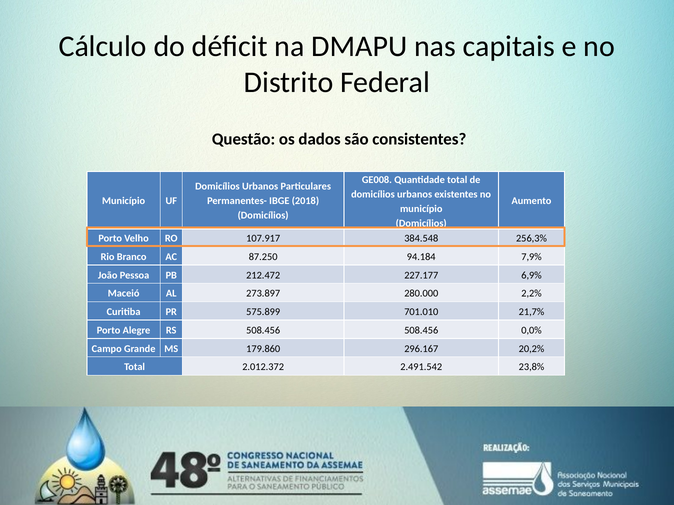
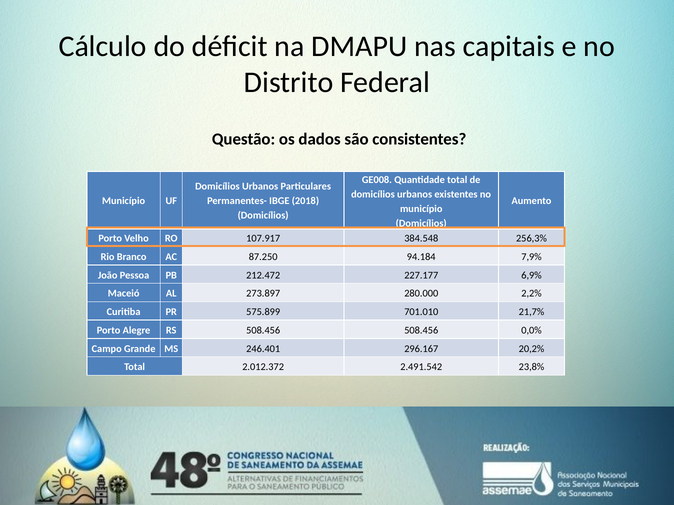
179.860: 179.860 -> 246.401 (263, 349)
